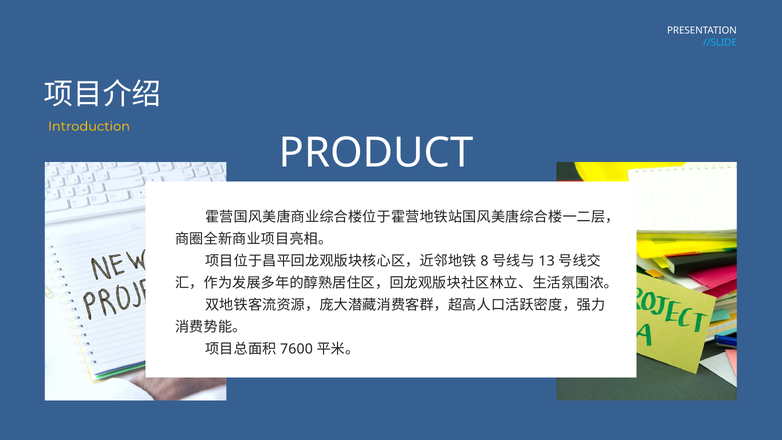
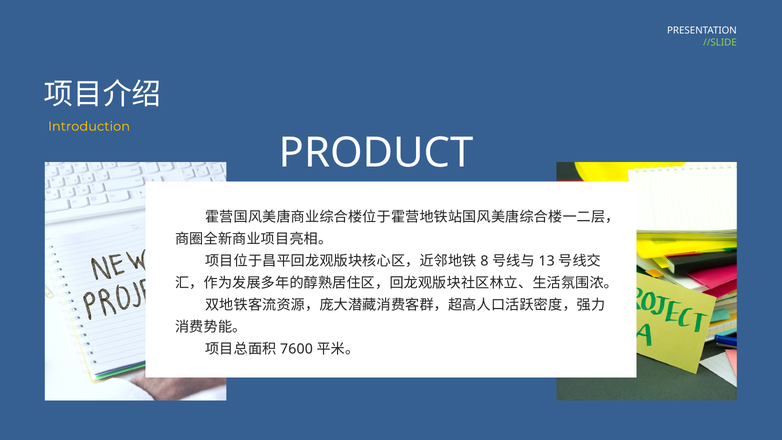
//SLIDE colour: light blue -> light green (720, 42)
